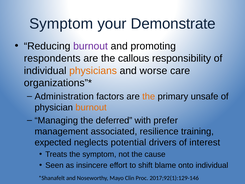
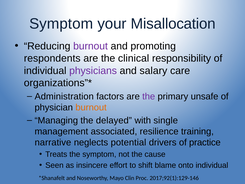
Demonstrate: Demonstrate -> Misallocation (173, 24)
callous: callous -> clinical (134, 58)
physicians colour: orange -> purple (93, 71)
worse: worse -> salary (153, 71)
the colour: orange -> purple (149, 96)
deferred: deferred -> delayed (114, 120)
prefer: prefer -> single (166, 120)
expected: expected -> narrative (53, 142)
interest: interest -> practice (205, 142)
